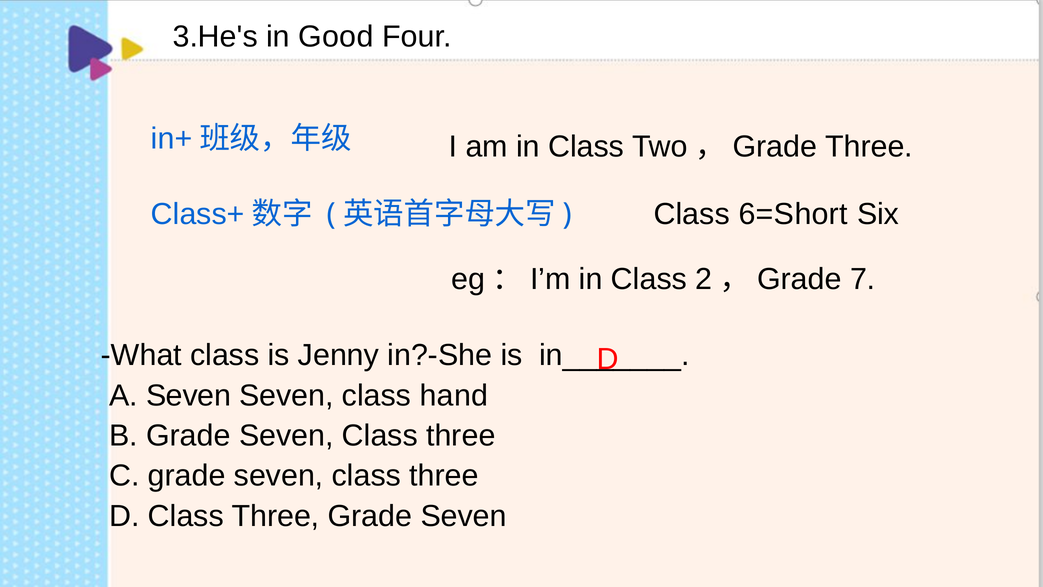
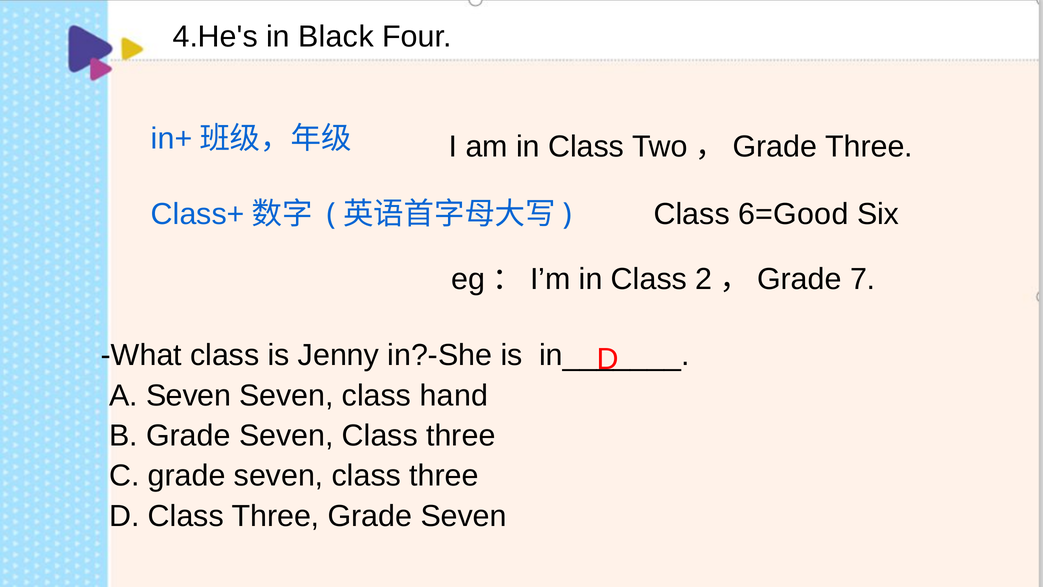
3.He's: 3.He's -> 4.He's (215, 36)
Good: Good -> Black (336, 36)
6=Short: 6=Short -> 6=Good (793, 214)
